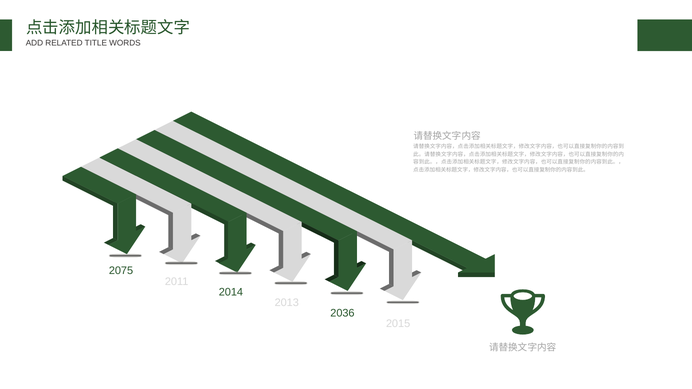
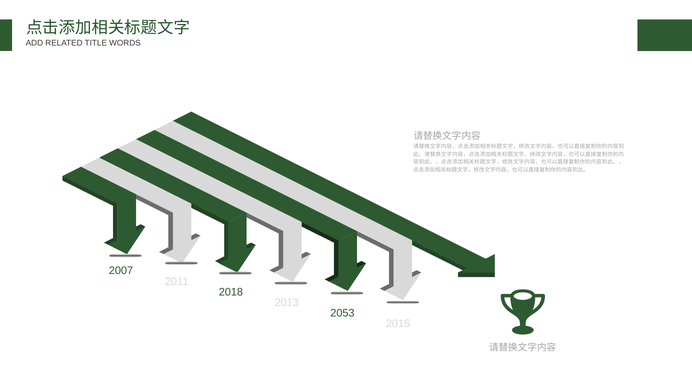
2075: 2075 -> 2007 (121, 271)
2014: 2014 -> 2018 (231, 292)
2036: 2036 -> 2053 (342, 313)
